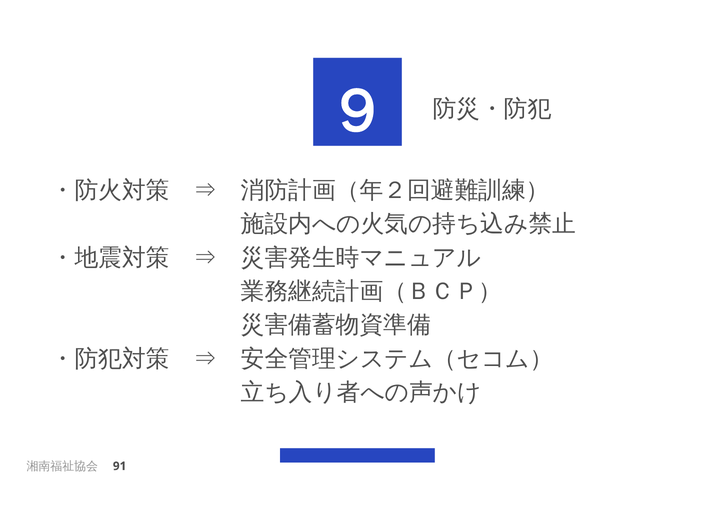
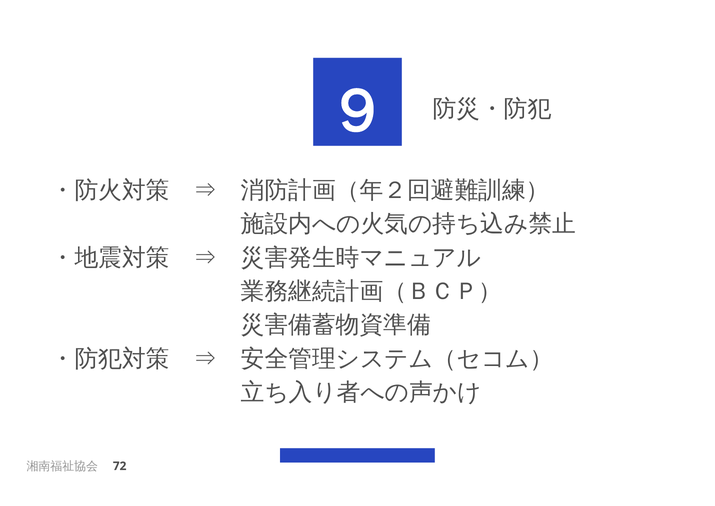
91: 91 -> 72 (120, 466)
